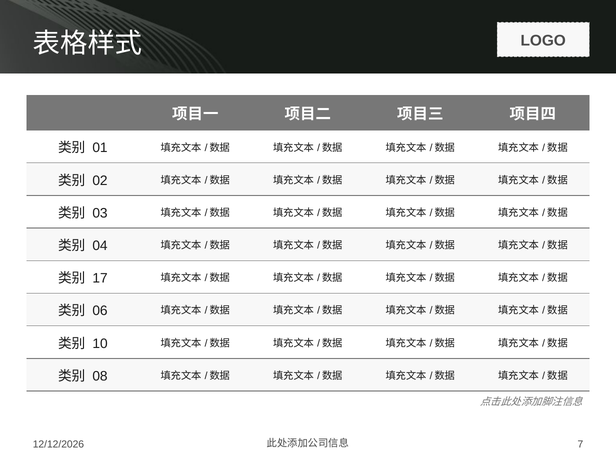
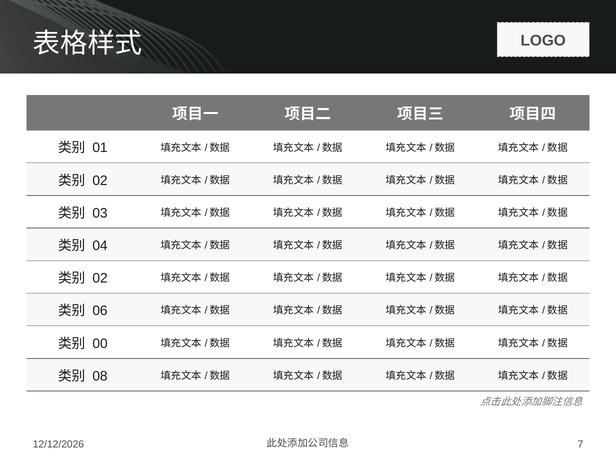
17: 17 -> 02 (100, 278)
10: 10 -> 00 (100, 344)
